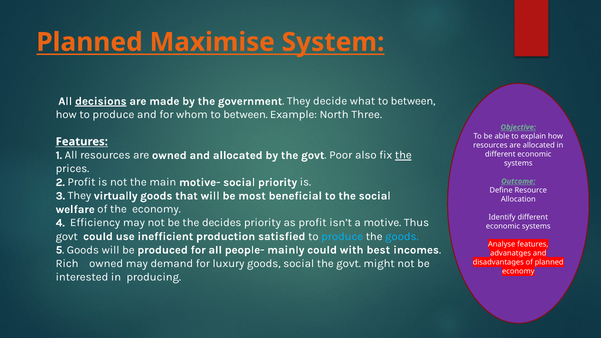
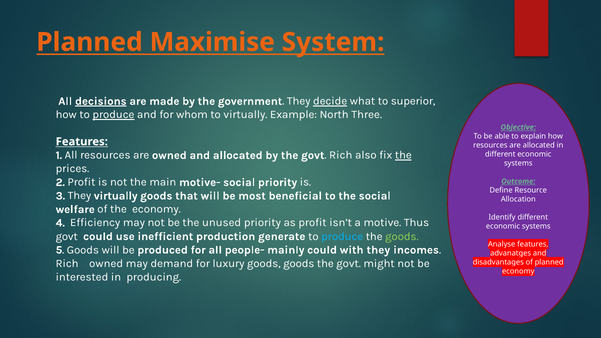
decide underline: none -> present (330, 101)
what to between: between -> superior (413, 101)
produce underline: none -> present (113, 115)
whom to between: between -> virtually (245, 115)
govt Poor: Poor -> Rich (341, 155)
decides: decides -> unused (222, 223)
satisfied: satisfied -> generate (282, 236)
goods colour: light blue -> light green (402, 236)
with best: best -> they (378, 250)
goods social: social -> goods (299, 263)
